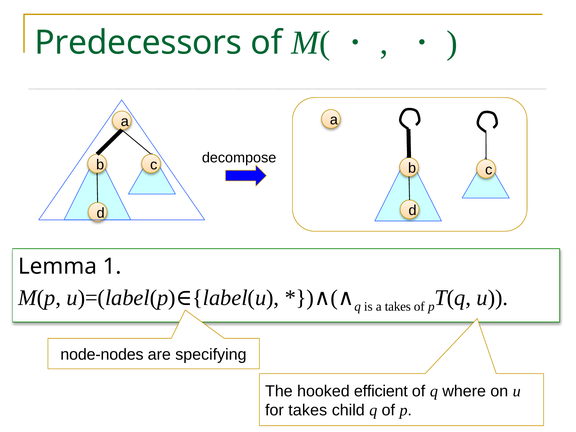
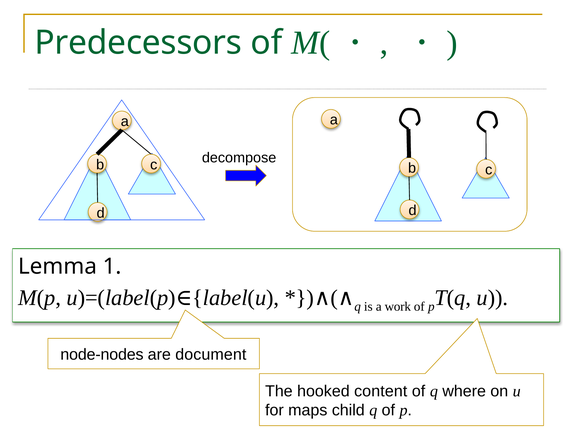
a takes: takes -> work (398, 307)
specifying: specifying -> document (211, 355)
efficient: efficient -> content (381, 391)
for takes: takes -> maps (308, 410)
